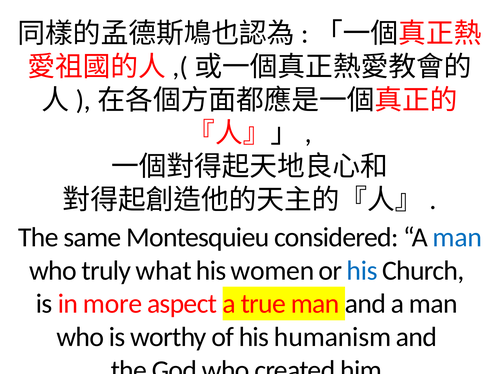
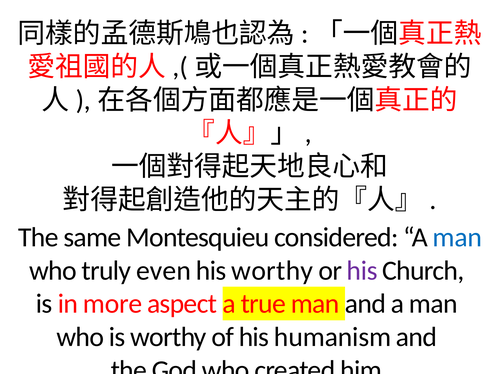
what: what -> even (163, 271)
his women: women -> worthy (272, 271)
his colour: blue -> purple (362, 271)
